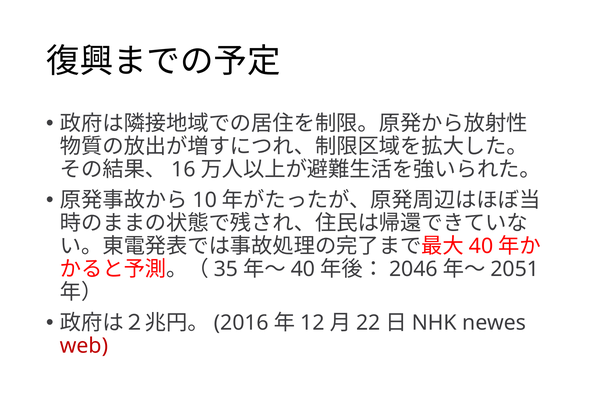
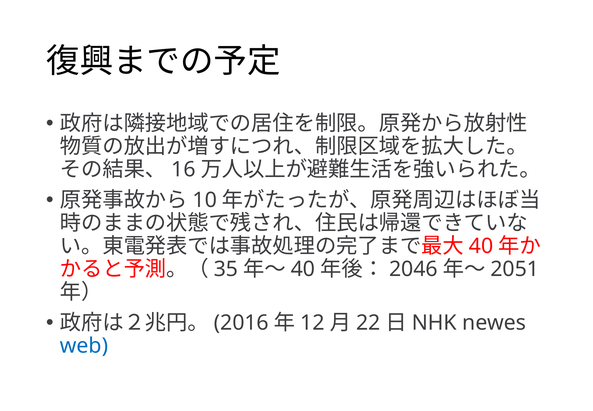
web colour: red -> blue (84, 346)
